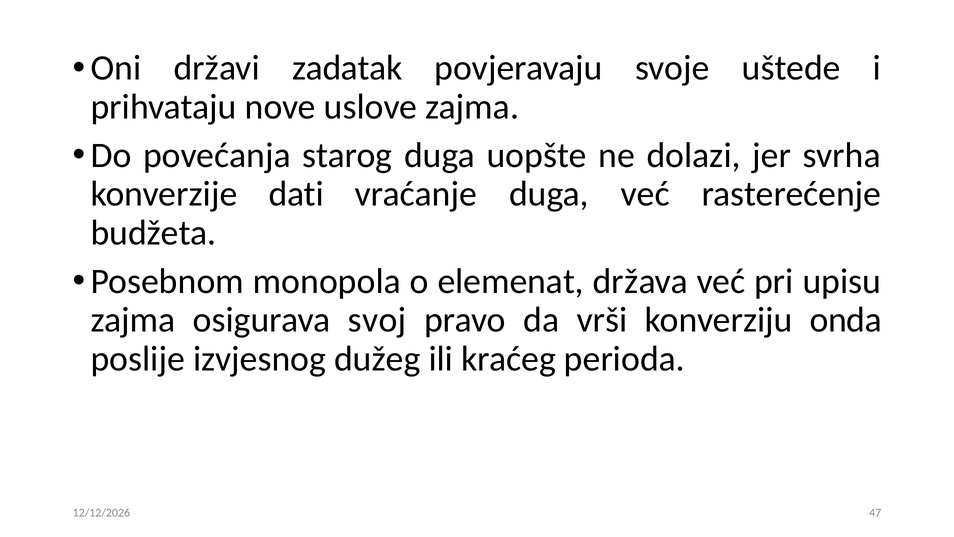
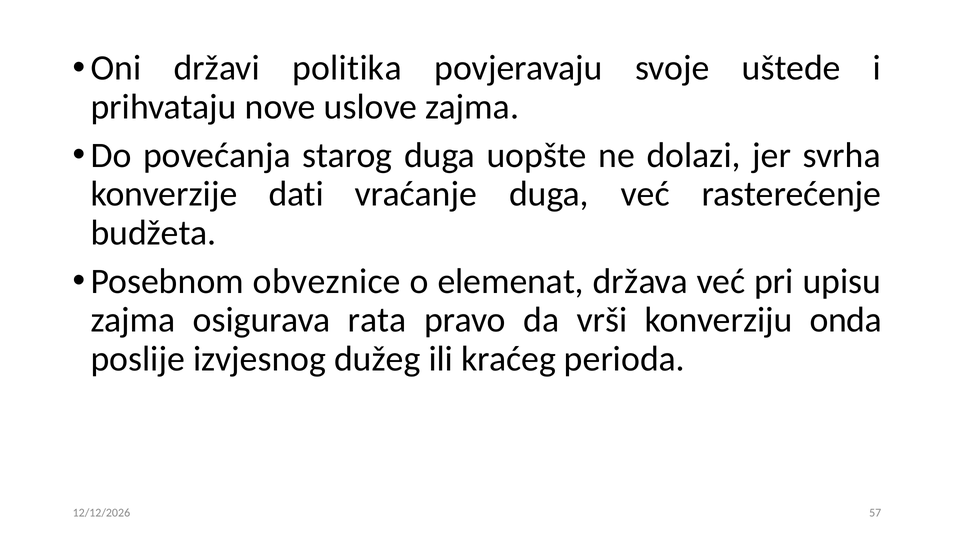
zadatak: zadatak -> politika (347, 68)
monopola: monopola -> obveznice (327, 281)
svoj: svoj -> rata (377, 320)
47: 47 -> 57 (875, 512)
